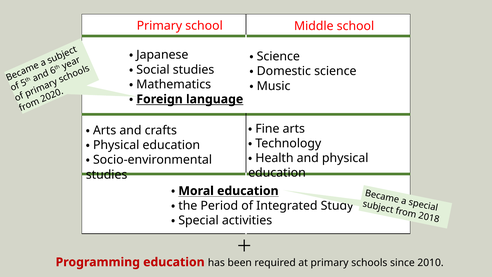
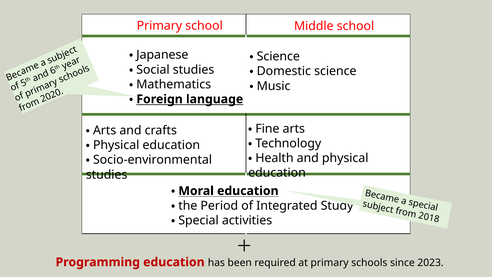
2010: 2010 -> 2023 (431, 263)
